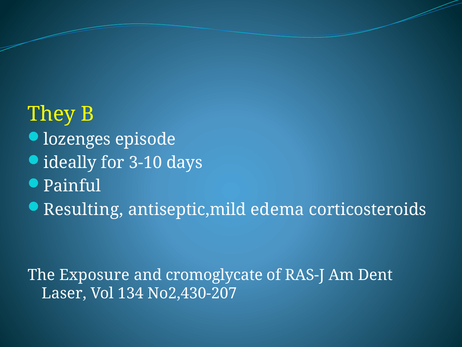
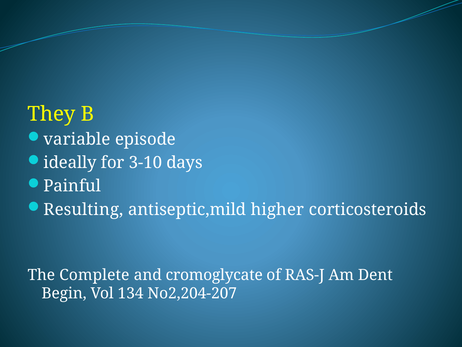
lozenges: lozenges -> variable (77, 139)
edema: edema -> higher (277, 209)
Exposure: Exposure -> Complete (94, 275)
Laser: Laser -> Begin (64, 293)
No2,430-207: No2,430-207 -> No2,204-207 (192, 293)
